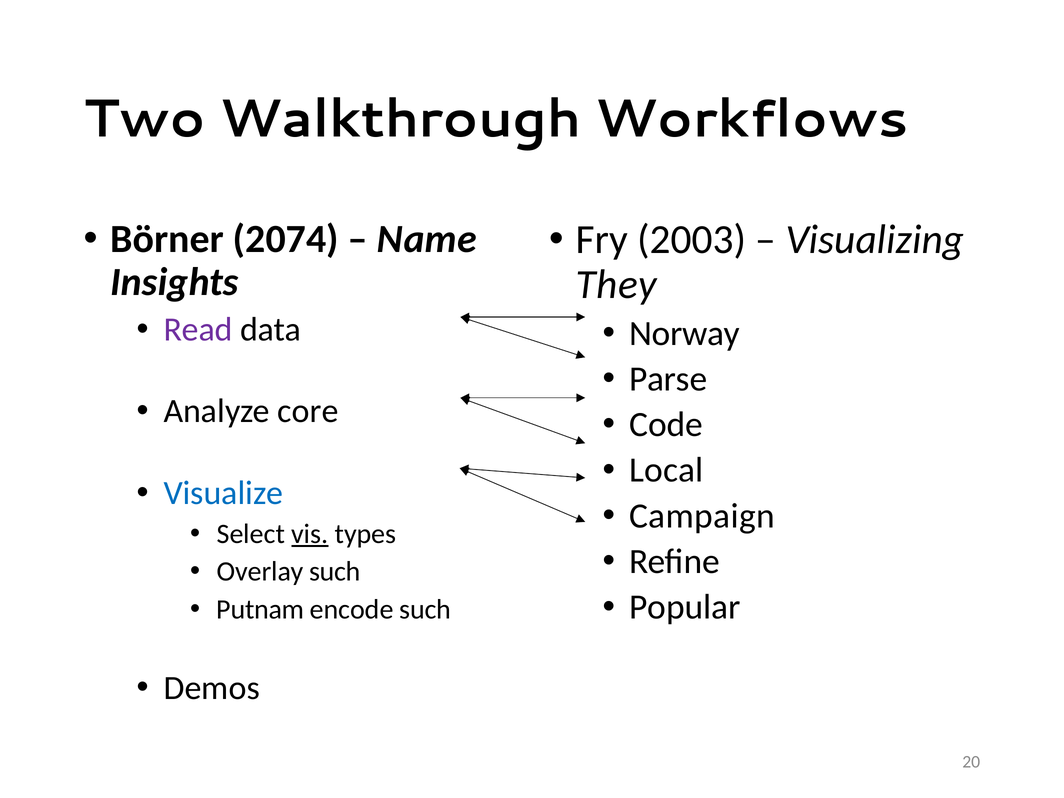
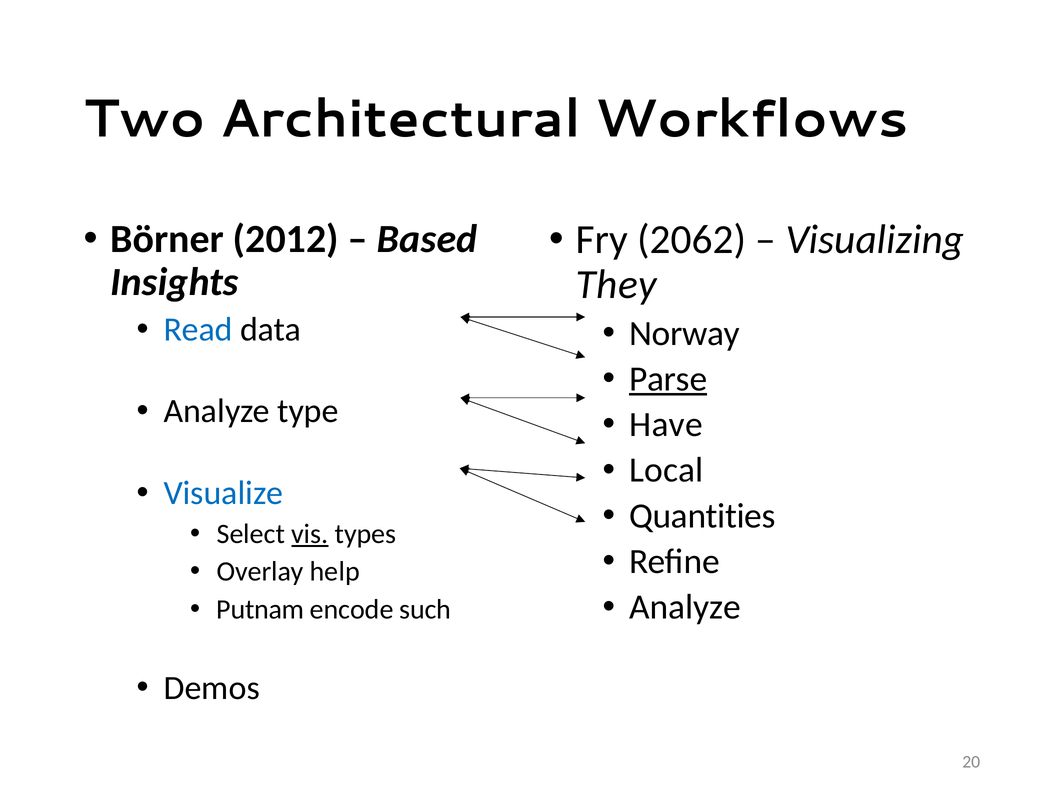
Walkthrough: Walkthrough -> Architectural (400, 119)
2003: 2003 -> 2062 (692, 240)
2074: 2074 -> 2012 (286, 239)
Name: Name -> Based (427, 239)
Read colour: purple -> blue (198, 330)
Parse underline: none -> present (668, 379)
core: core -> type (308, 411)
Code: Code -> Have (666, 425)
Campaign: Campaign -> Quantities (702, 516)
Overlay such: such -> help (335, 572)
Popular: Popular -> Analyze (685, 607)
